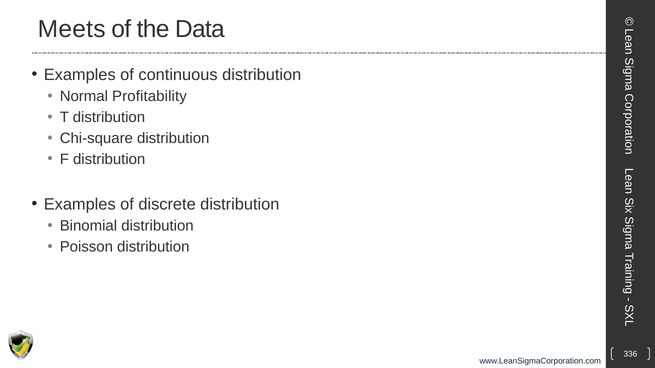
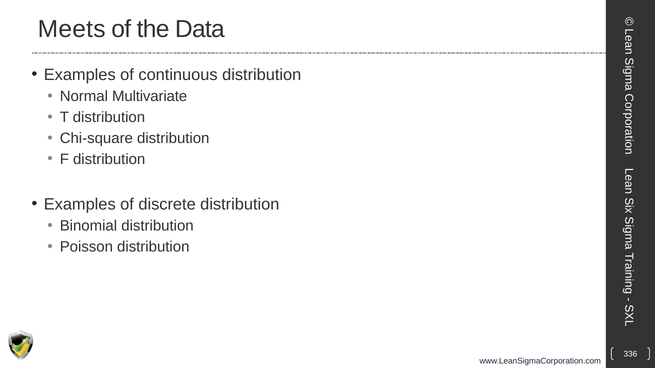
Profitability: Profitability -> Multivariate (150, 97)
